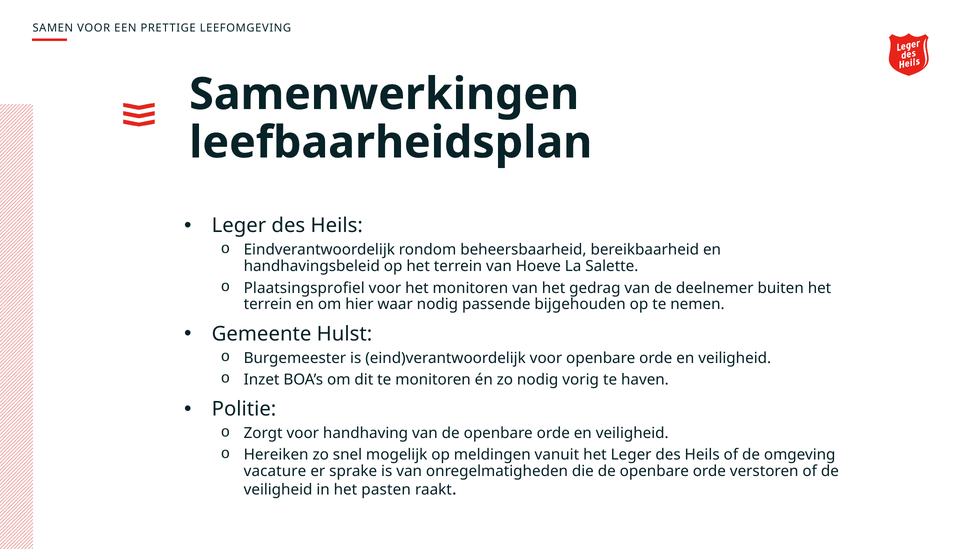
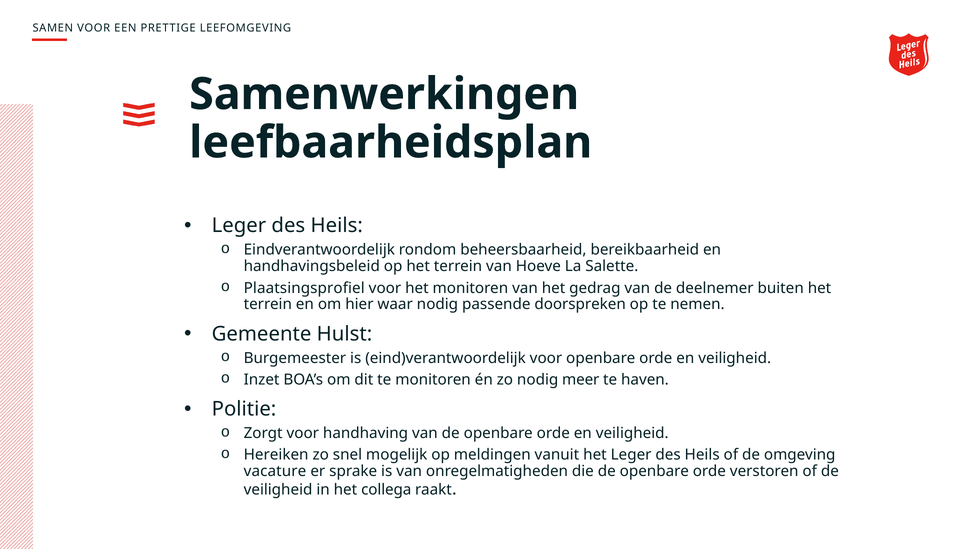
bijgehouden: bijgehouden -> doorspreken (580, 304)
vorig: vorig -> meer (581, 380)
pasten: pasten -> collega (386, 490)
